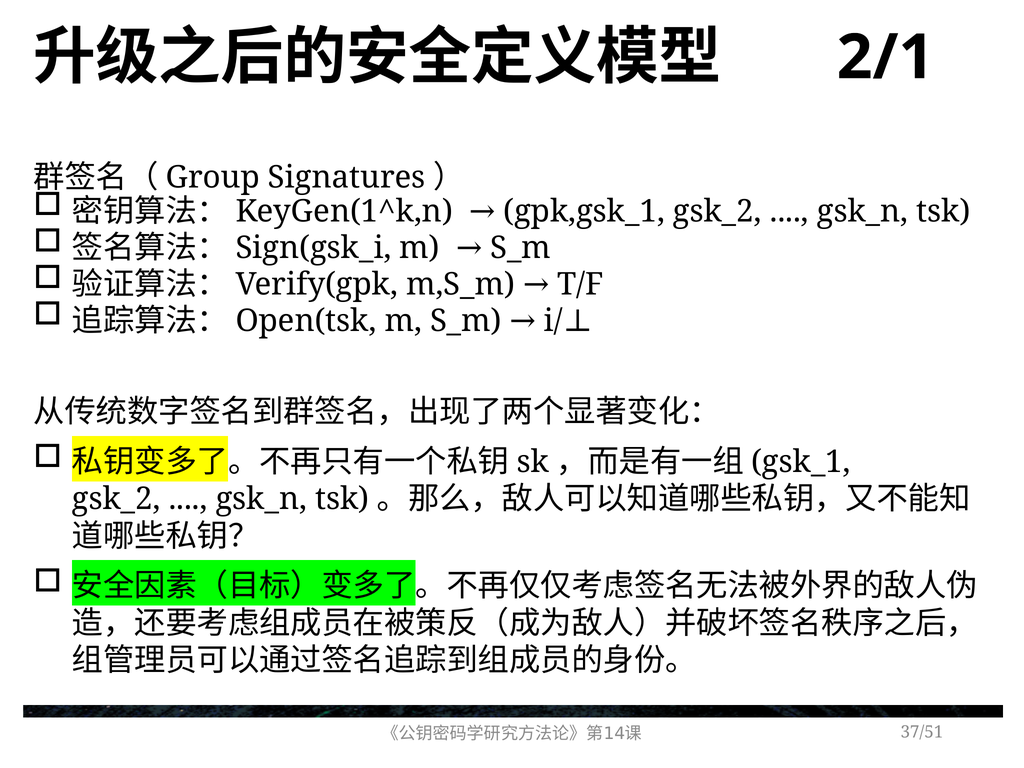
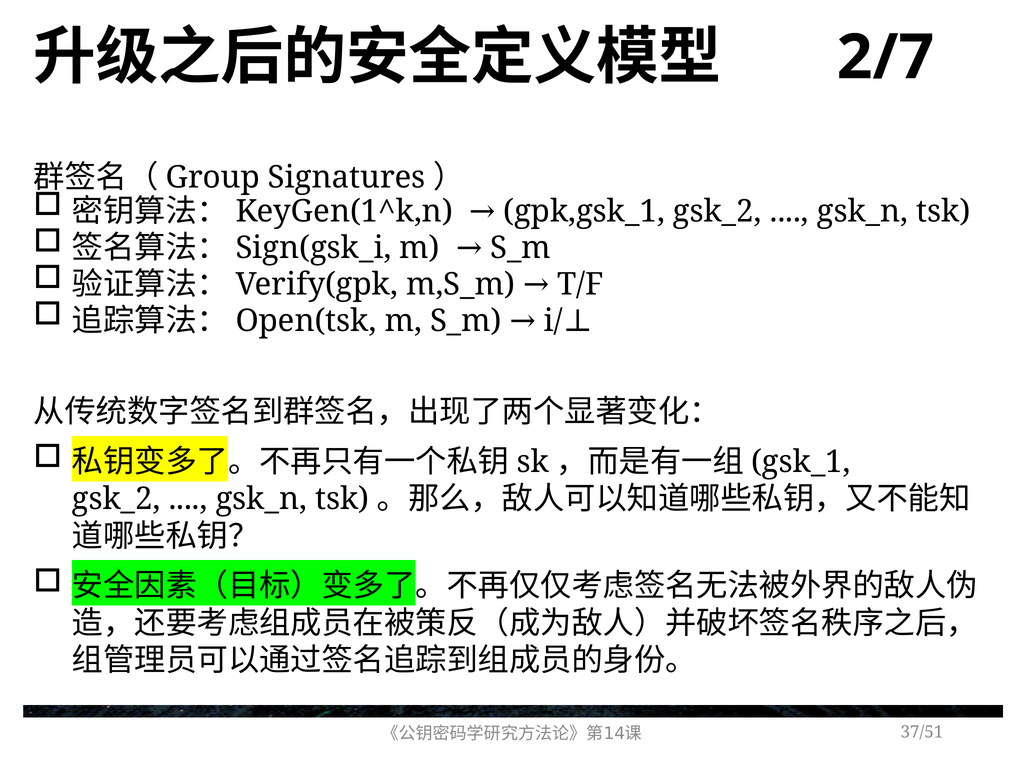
2/1: 2/1 -> 2/7 (885, 58)
